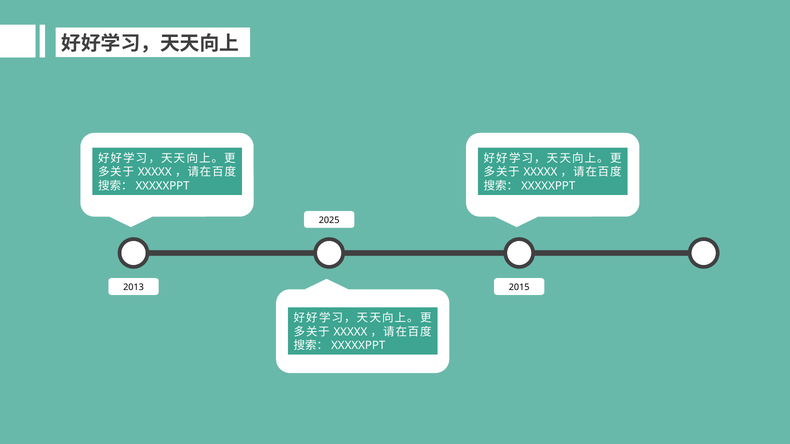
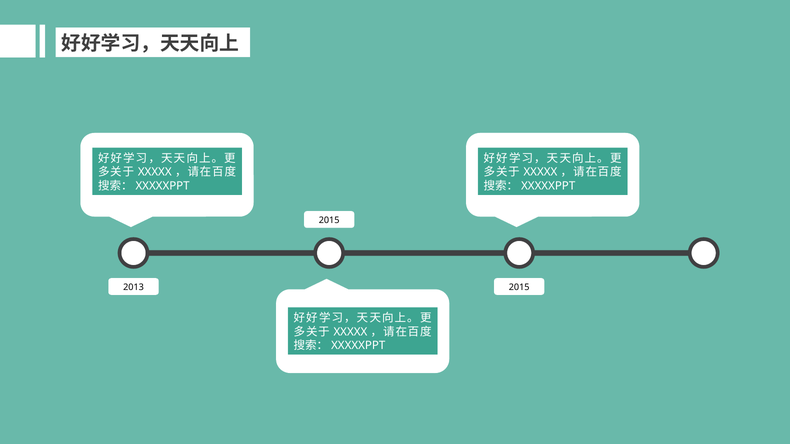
2025: 2025 -> 2015 (329, 220)
